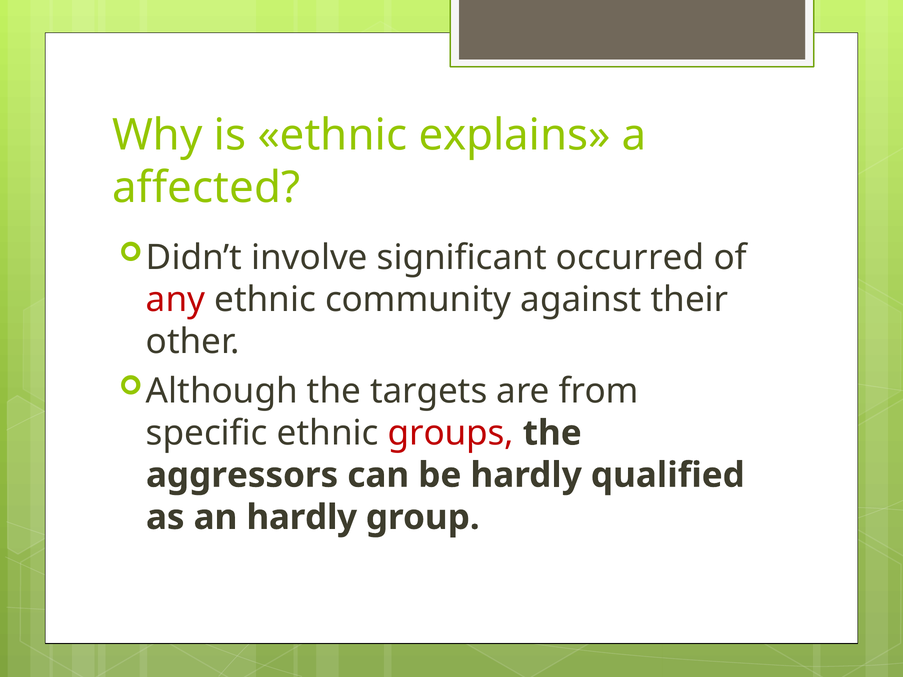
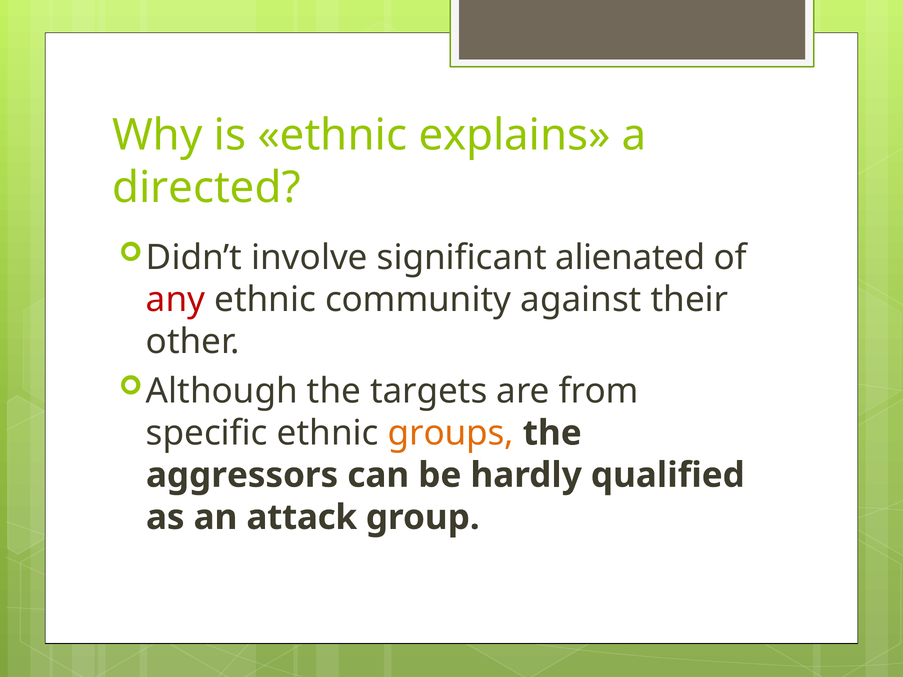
affected: affected -> directed (206, 188)
occurred: occurred -> alienated (630, 258)
groups colour: red -> orange (451, 433)
an hardly: hardly -> attack (302, 518)
